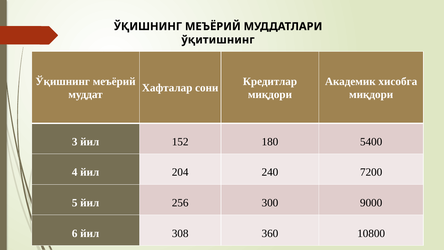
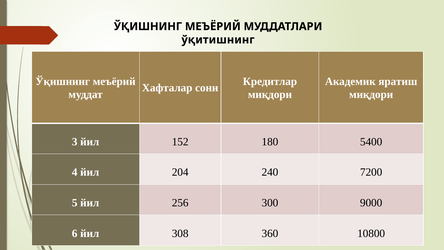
хисобга: хисобга -> яратиш (398, 81)
